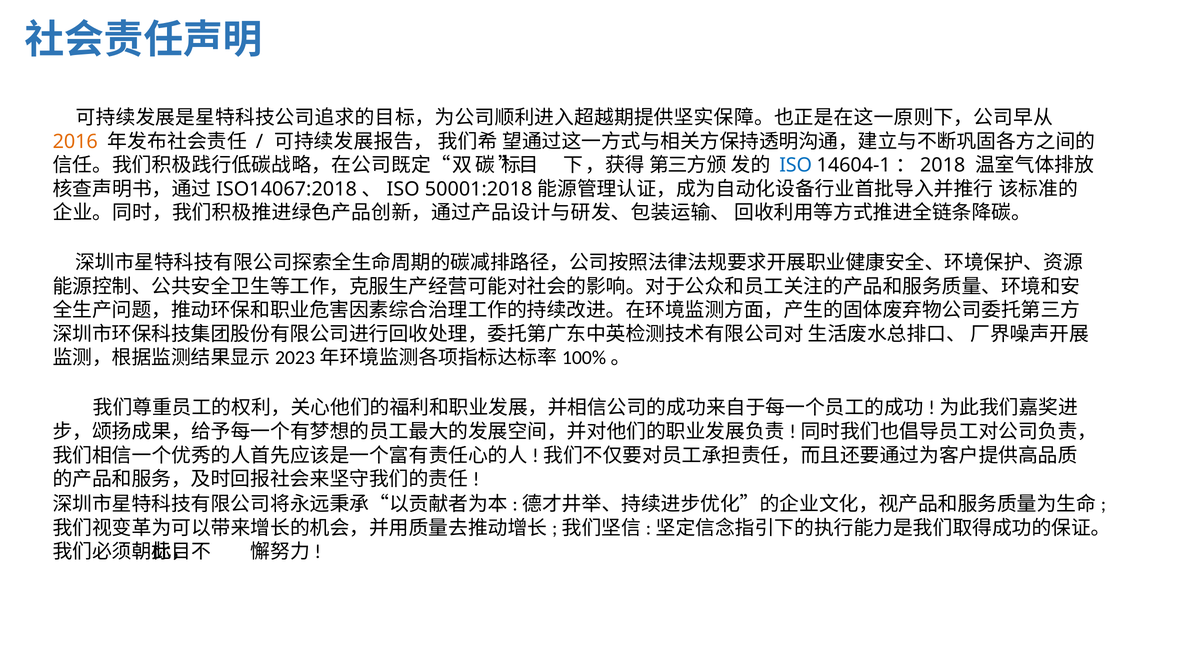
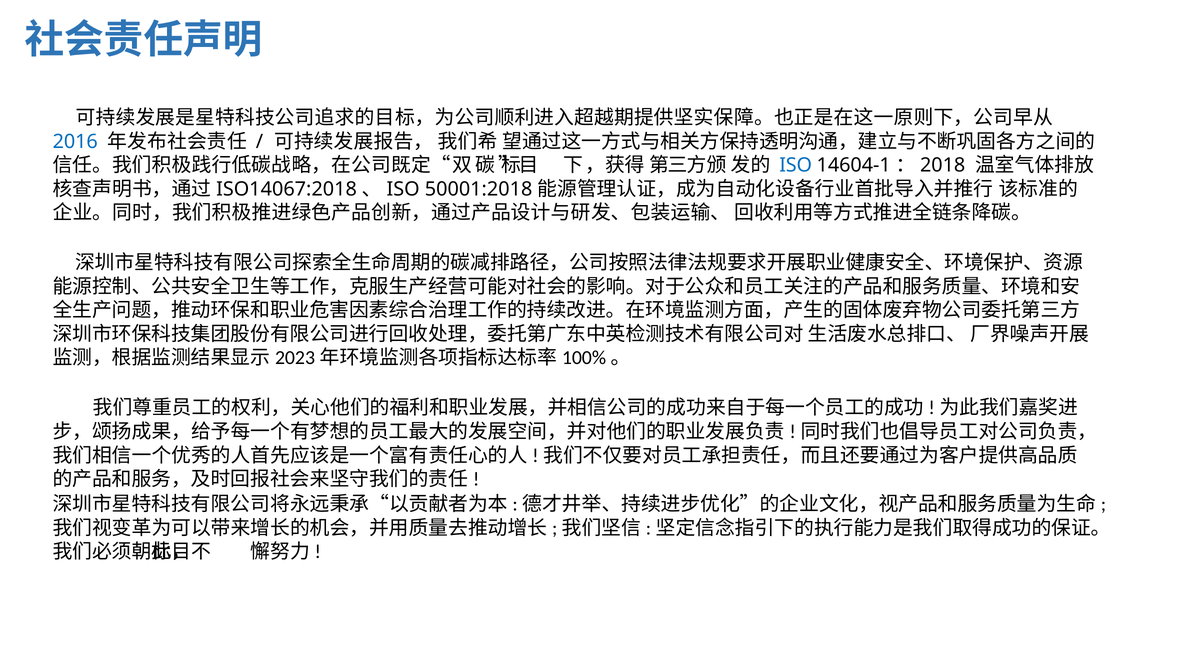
2016 colour: orange -> blue (75, 142)
